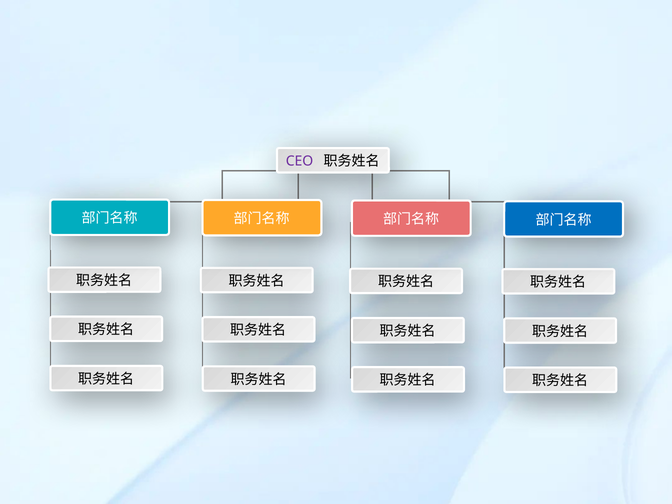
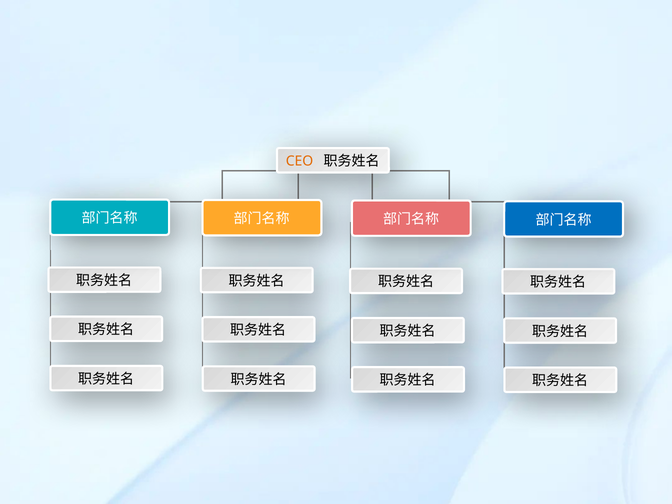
CEO colour: purple -> orange (300, 161)
